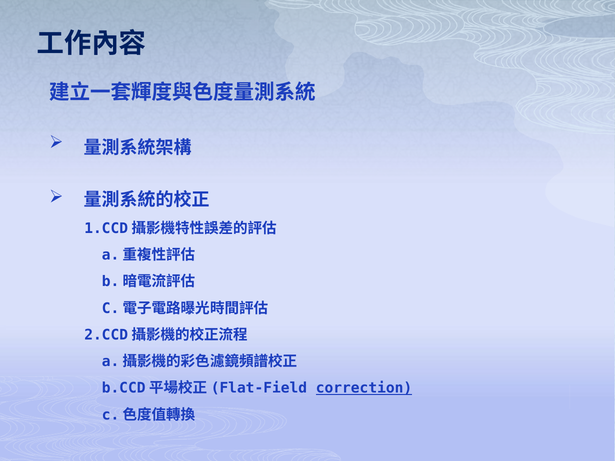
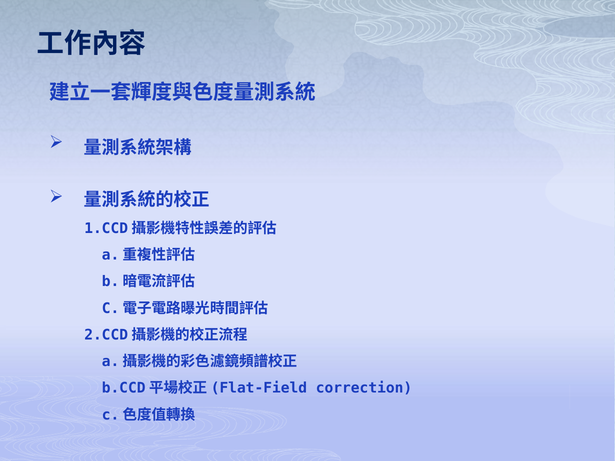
correction underline: present -> none (364, 388)
